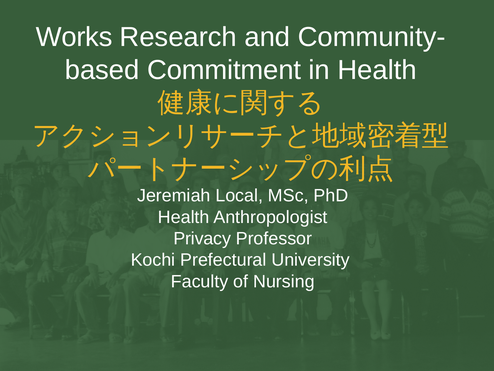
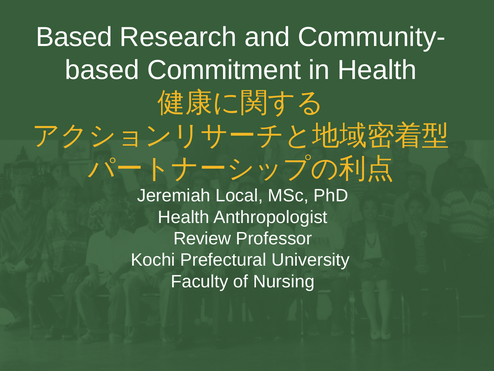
Works: Works -> Based (74, 37)
Privacy: Privacy -> Review (202, 238)
